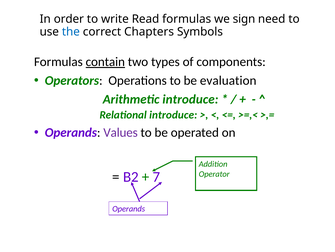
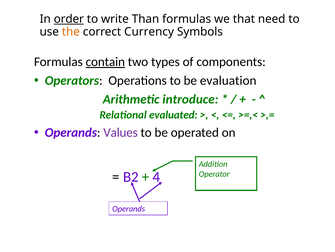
order underline: none -> present (69, 19)
Read: Read -> Than (145, 19)
sign: sign -> that (244, 19)
the colour: blue -> orange (71, 32)
Chapters: Chapters -> Currency (149, 32)
Relational introduce: introduce -> evaluated (173, 115)
7: 7 -> 4 (156, 176)
